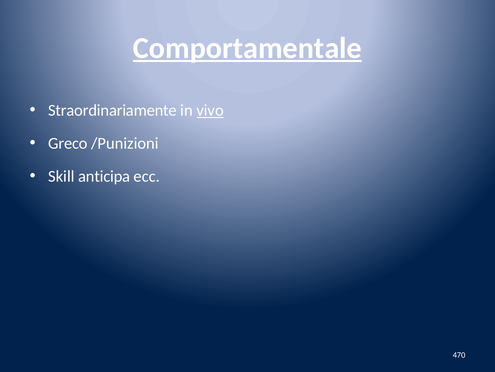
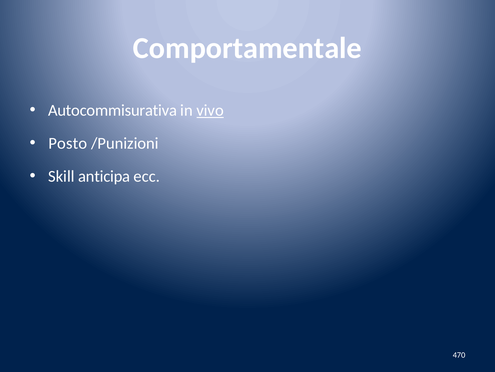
Comportamentale underline: present -> none (247, 48)
Straordinariamente: Straordinariamente -> Autocommisurativa (113, 110)
Greco: Greco -> Posto (68, 143)
